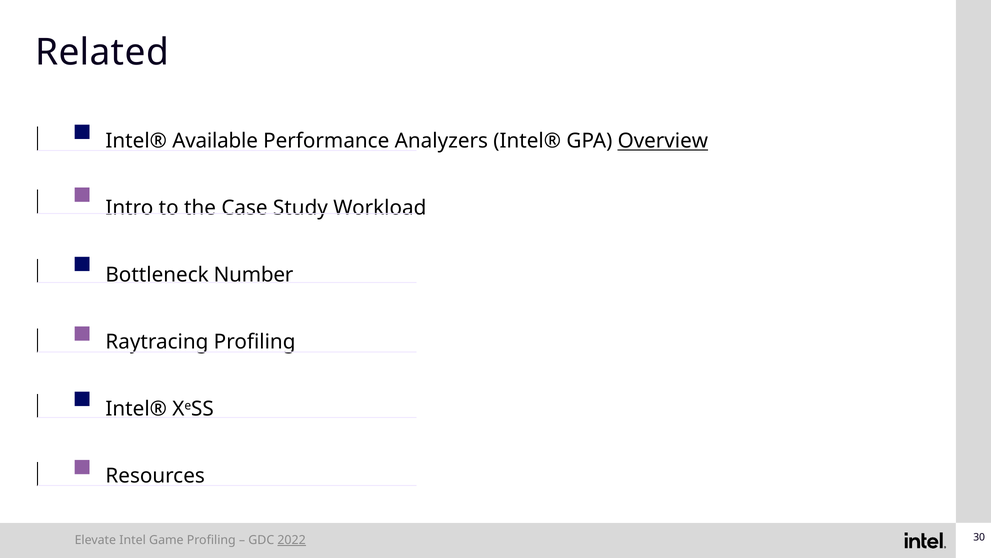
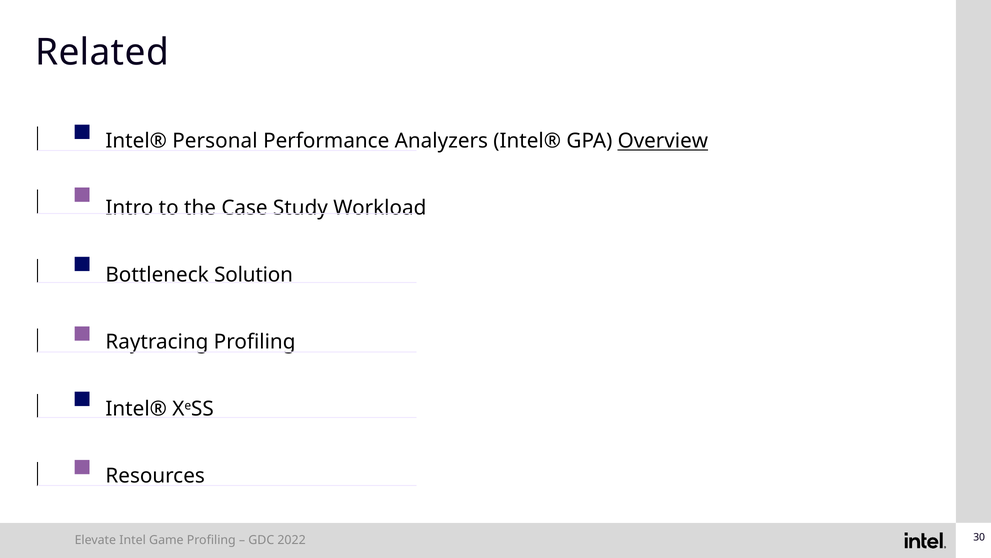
Available: Available -> Personal (215, 141)
Number: Number -> Solution (254, 275)
2022 underline: present -> none (292, 540)
